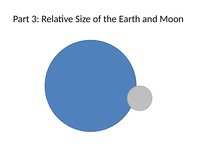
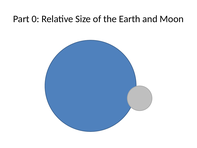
3: 3 -> 0 (35, 19)
